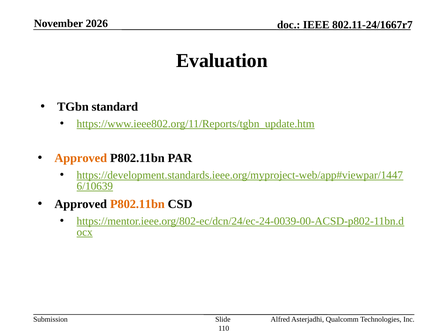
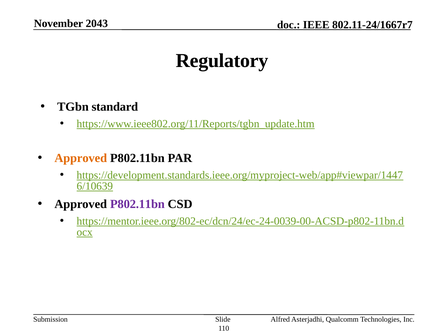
2026: 2026 -> 2043 (97, 24)
Evaluation: Evaluation -> Regulatory (222, 61)
P802.11bn colour: orange -> purple (137, 204)
